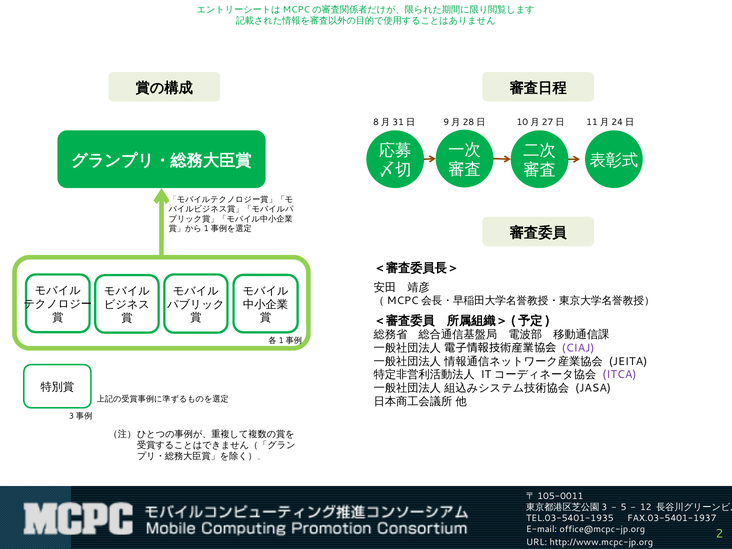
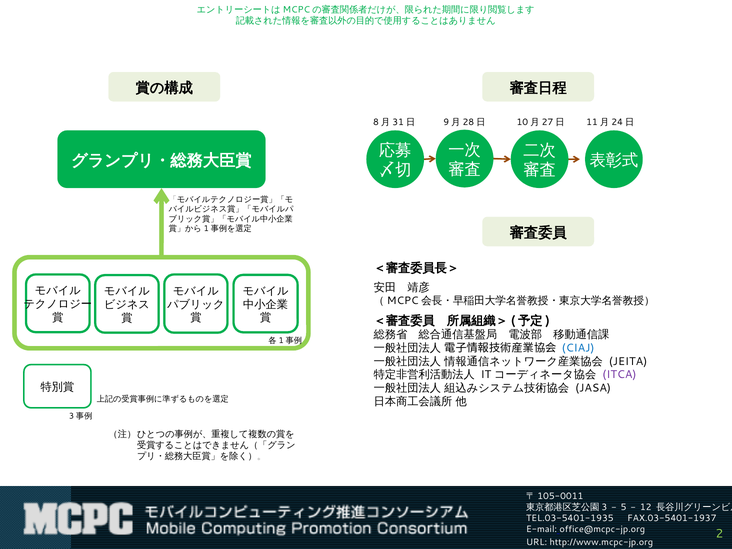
CIAJ colour: purple -> blue (578, 348)
